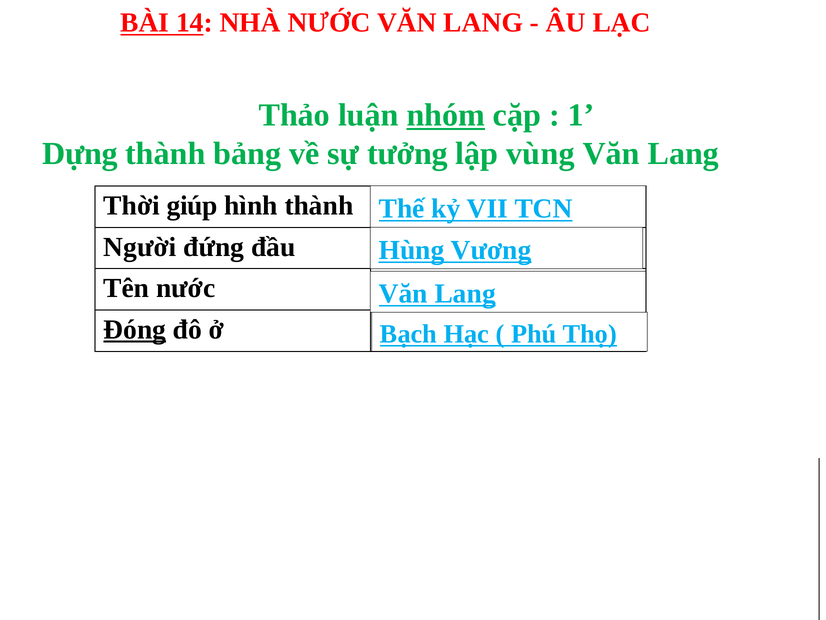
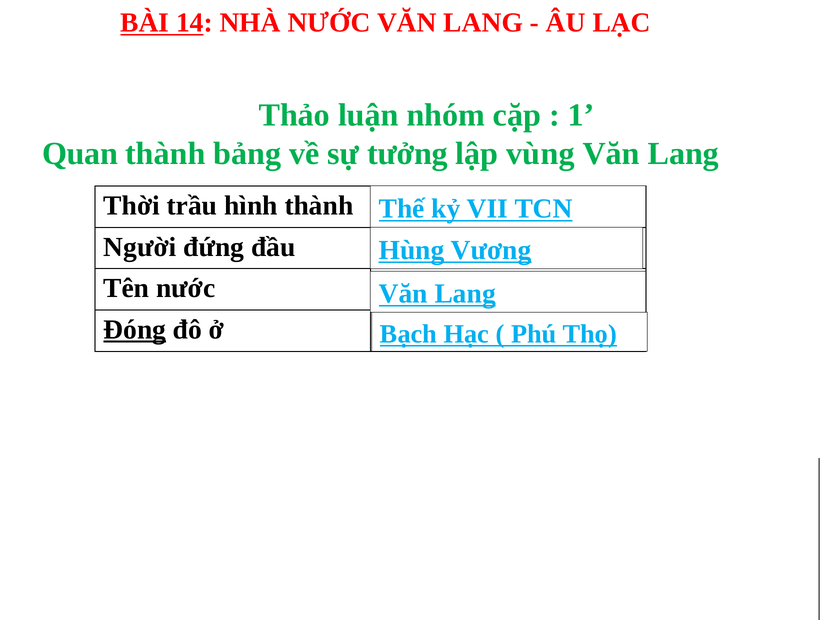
nhóm underline: present -> none (446, 115)
Dựng: Dựng -> Quan (80, 154)
giúp: giúp -> trầu (192, 205)
